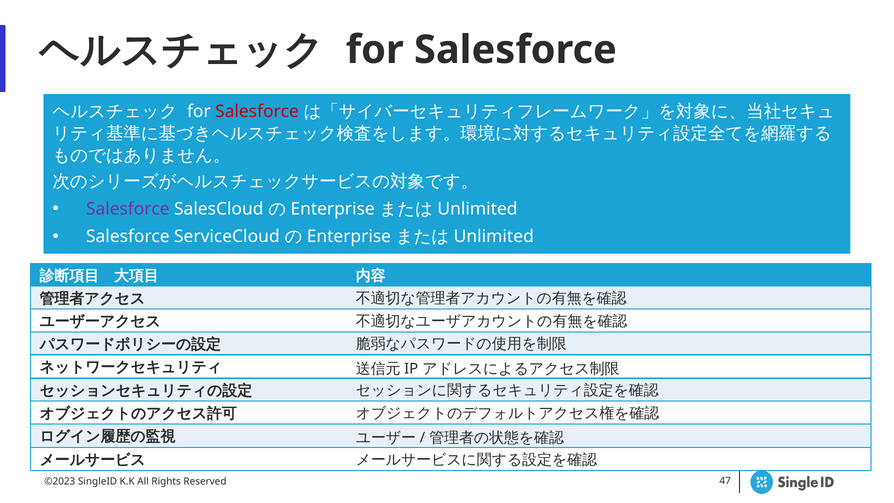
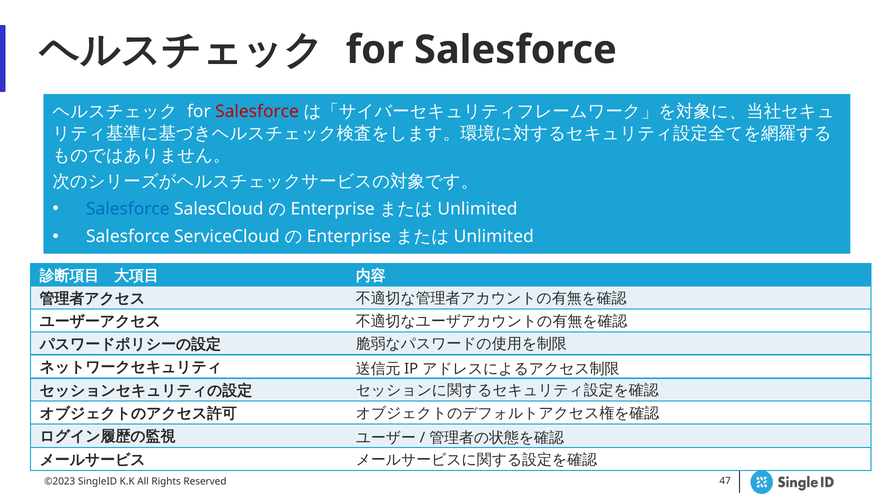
Salesforce colour: purple -> blue (128, 209)
